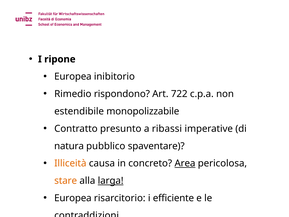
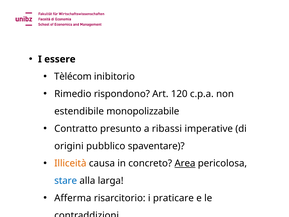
ripone: ripone -> essere (60, 59)
Europea: Europea -> Tèlécom (73, 76)
722: 722 -> 120 (179, 94)
natura: natura -> origini (69, 146)
stare colour: orange -> blue (66, 181)
larga underline: present -> none (111, 181)
Europea: Europea -> Afferma (73, 198)
efficiente: efficiente -> praticare (173, 198)
